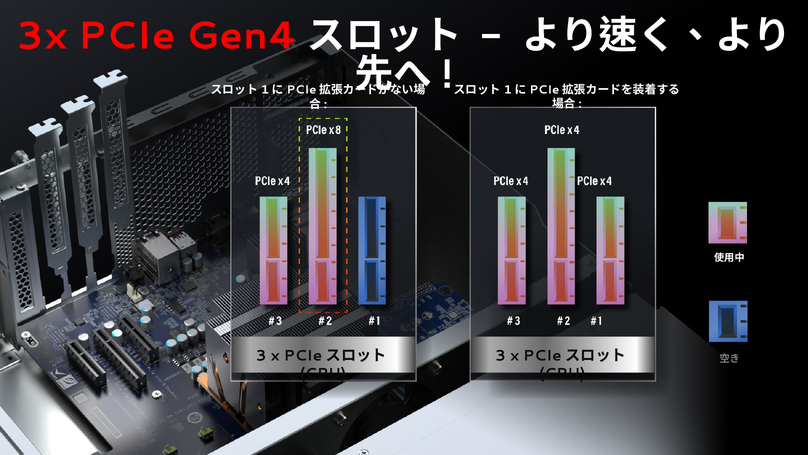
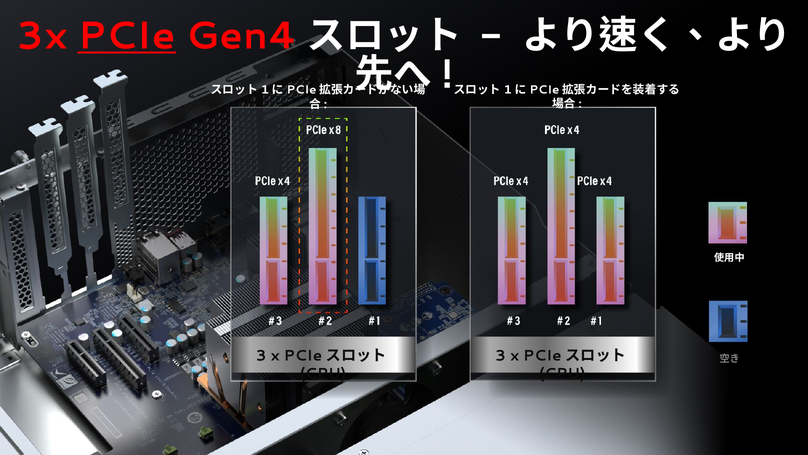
PCIe underline: none -> present (127, 36)
